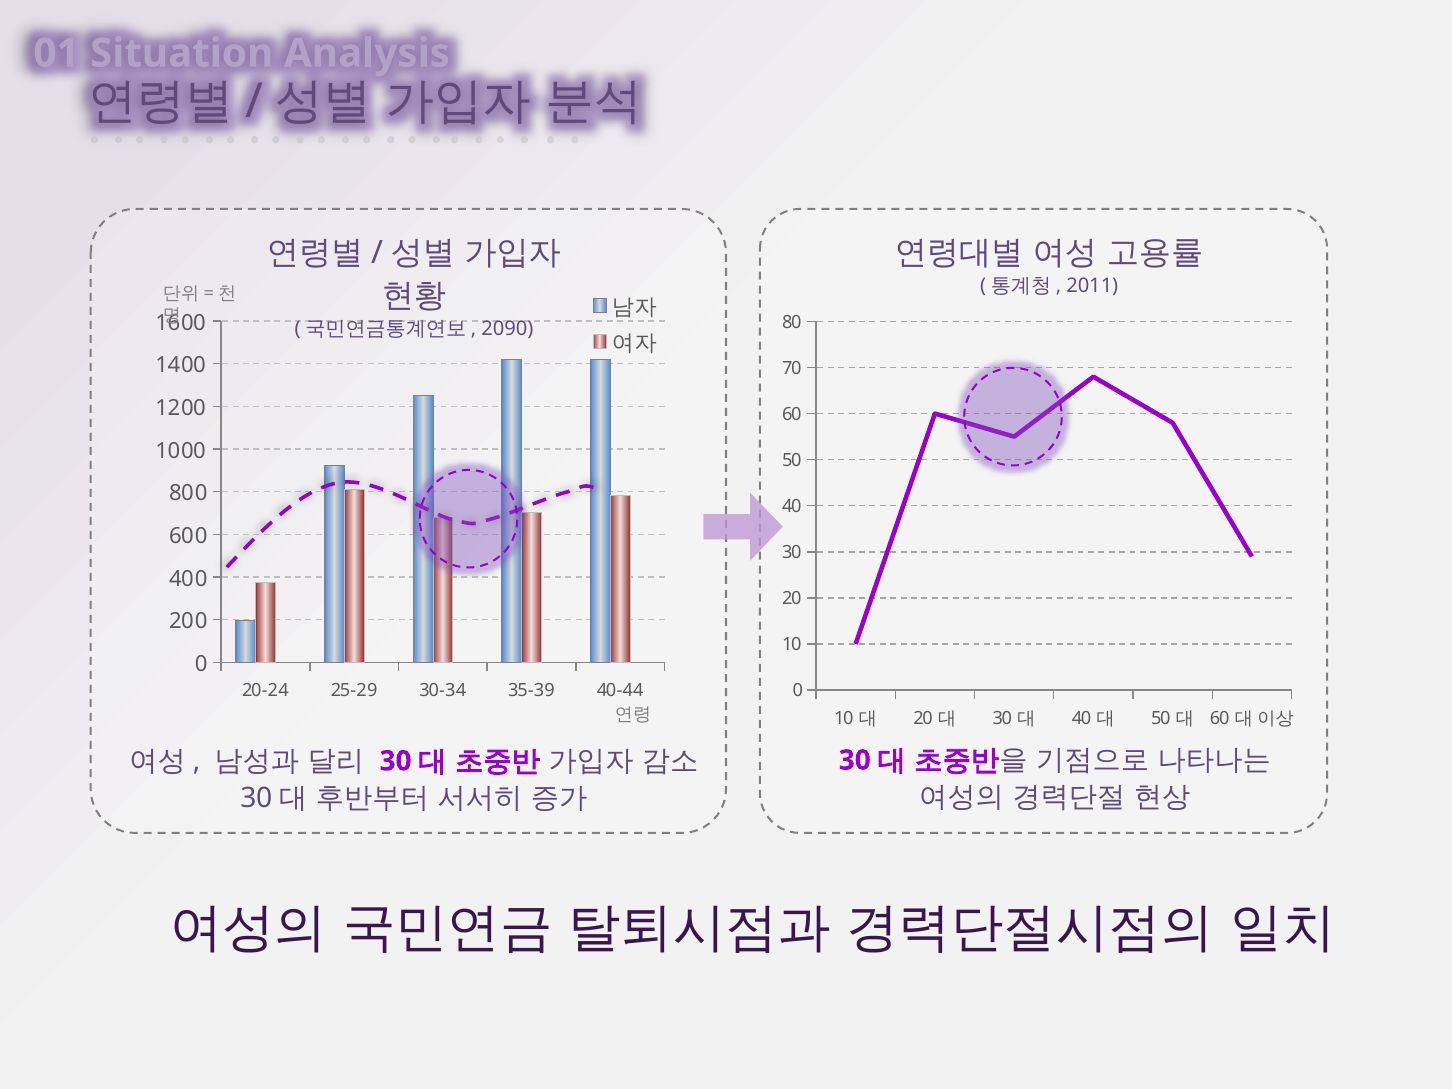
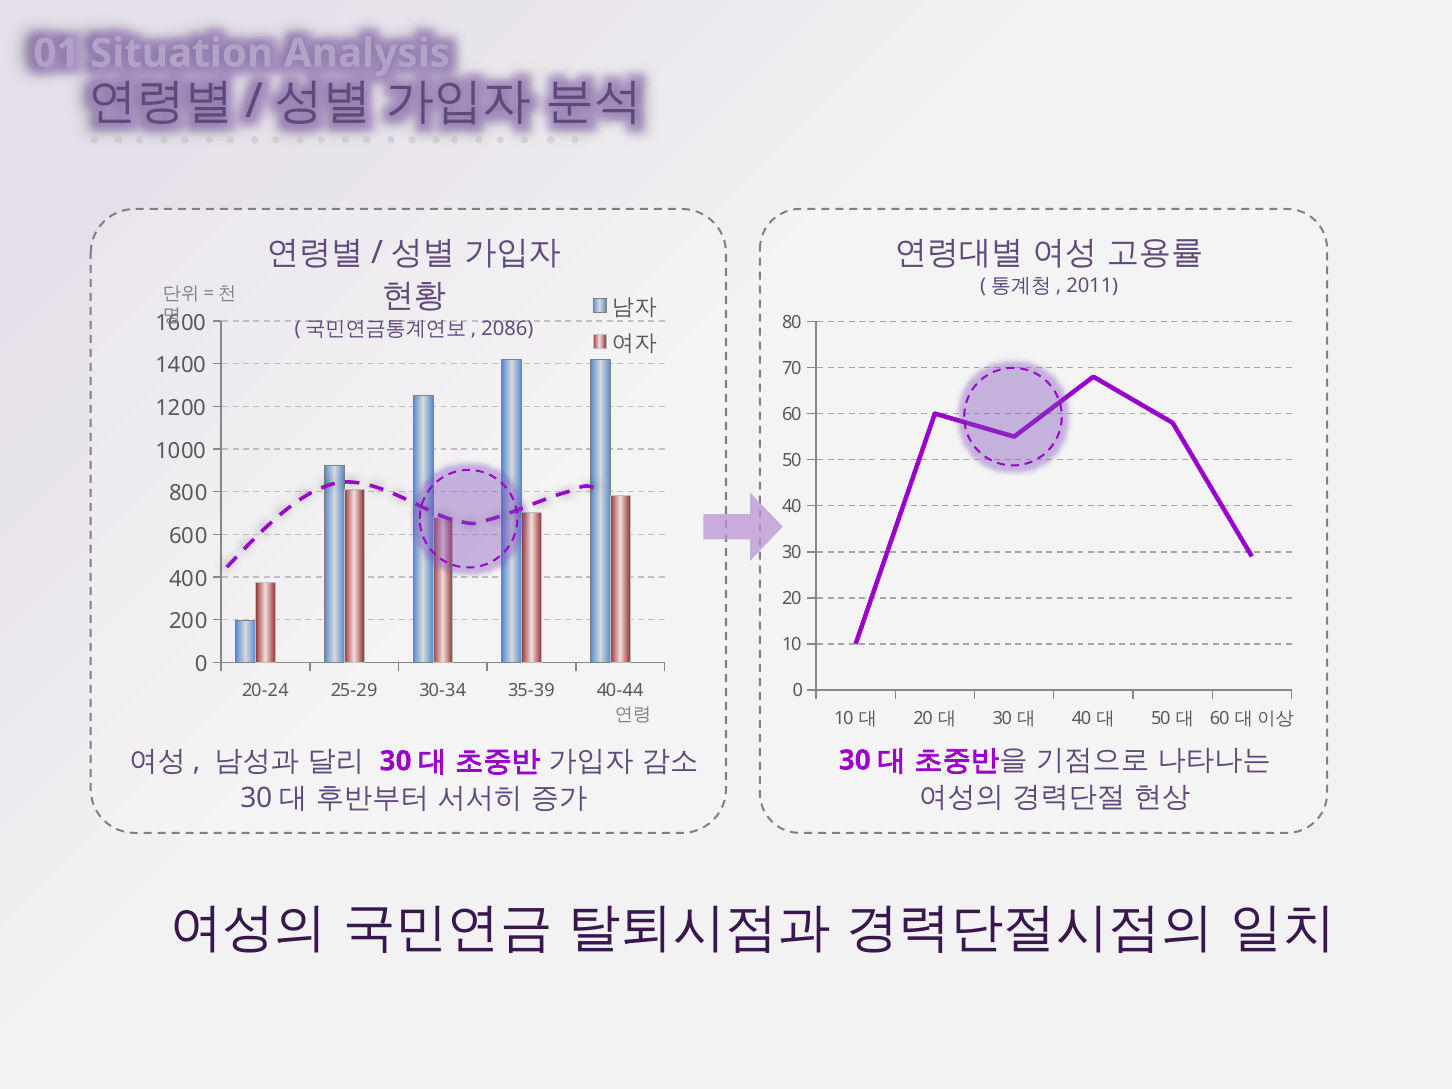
2090: 2090 -> 2086 (507, 329)
